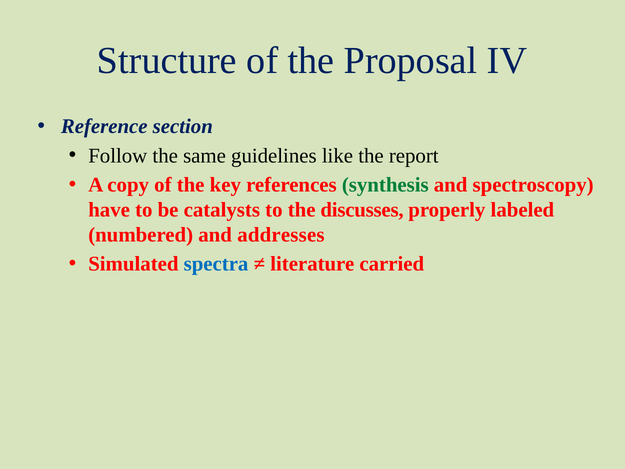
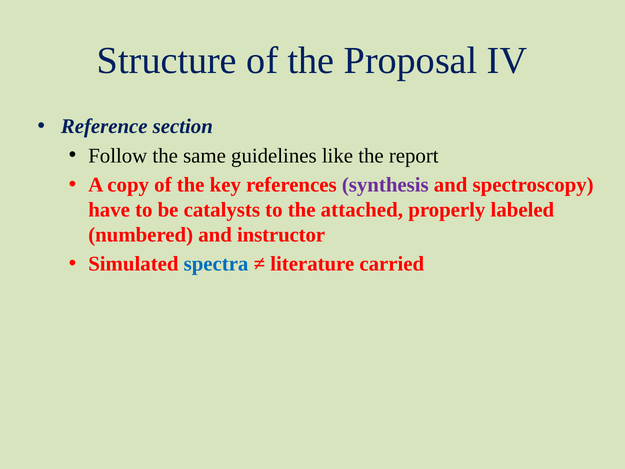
synthesis colour: green -> purple (385, 185)
discusses: discusses -> attached (362, 210)
addresses: addresses -> instructor (281, 235)
